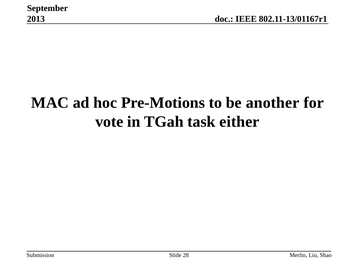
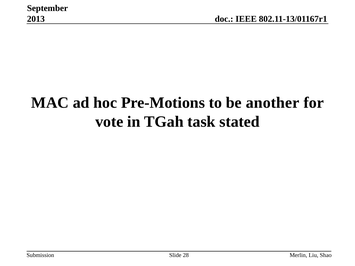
either: either -> stated (240, 122)
